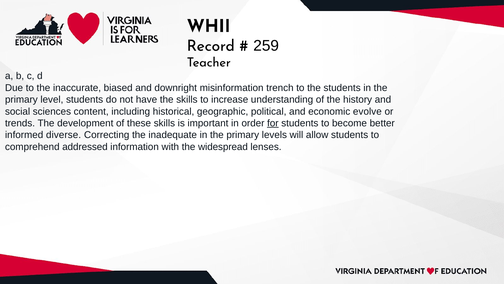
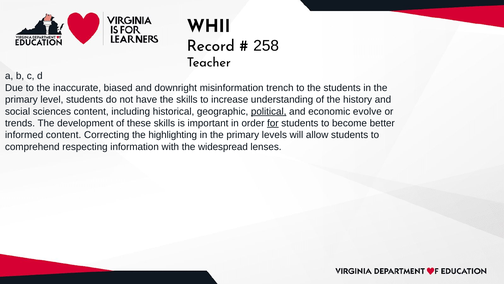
259: 259 -> 258 (266, 46)
political underline: none -> present (269, 111)
informed diverse: diverse -> content (64, 135)
inadequate: inadequate -> highlighting (173, 135)
addressed: addressed -> respecting (85, 147)
